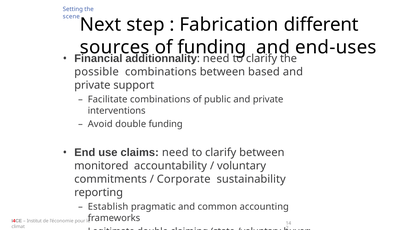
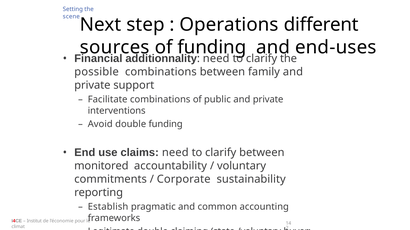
Fabrication: Fabrication -> Operations (229, 25)
based: based -> family (264, 72)
